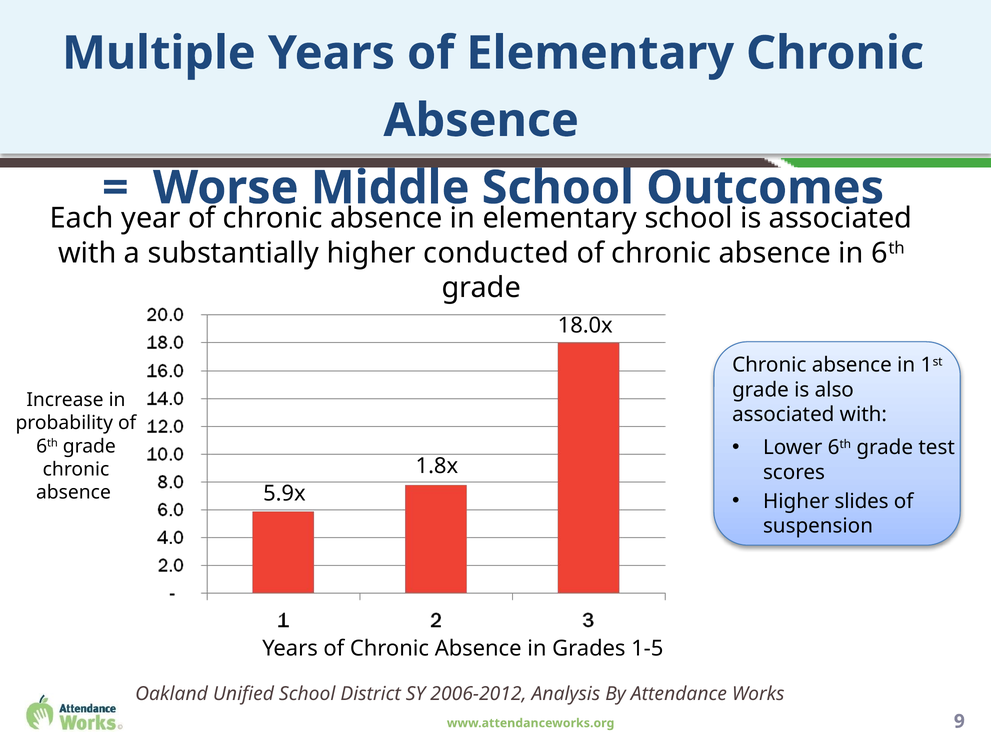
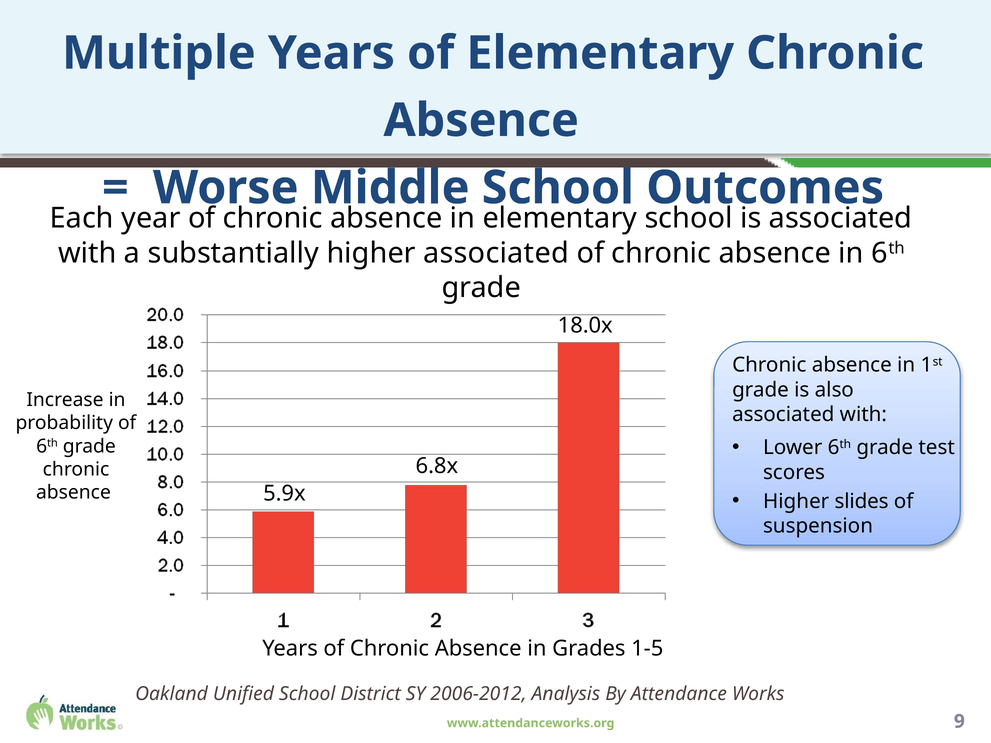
higher conducted: conducted -> associated (496, 253)
1.8x: 1.8x -> 6.8x (437, 466)
